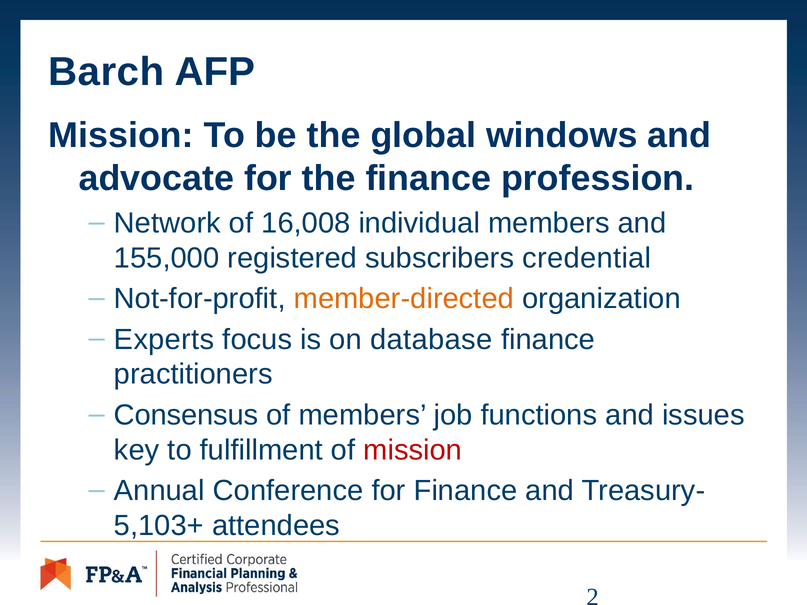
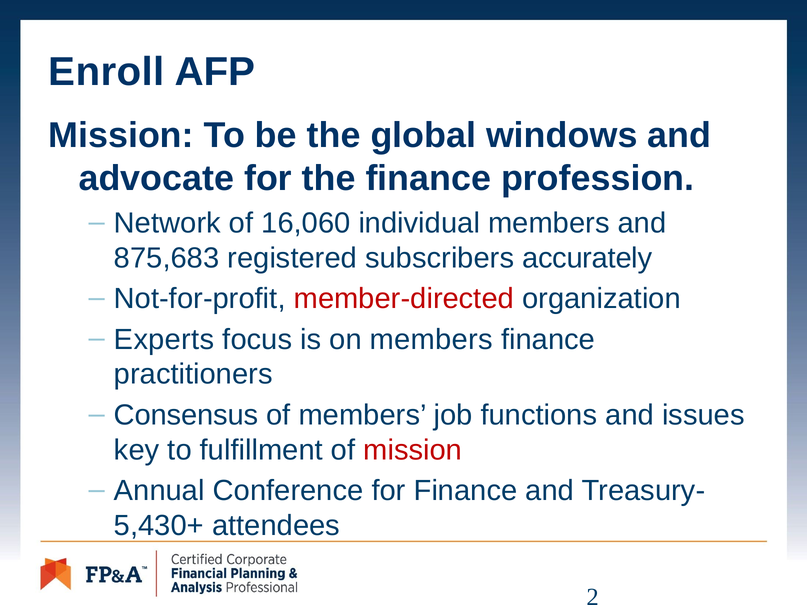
Barch: Barch -> Enroll (106, 72)
16,008: 16,008 -> 16,060 (306, 223)
155,000: 155,000 -> 875,683 (167, 258)
credential: credential -> accurately (587, 258)
member-directed colour: orange -> red (404, 299)
on database: database -> members (431, 340)
5,103+: 5,103+ -> 5,430+ (159, 526)
